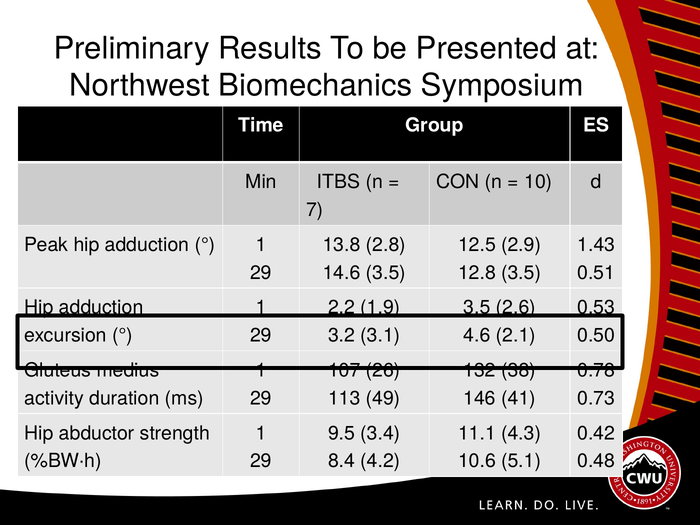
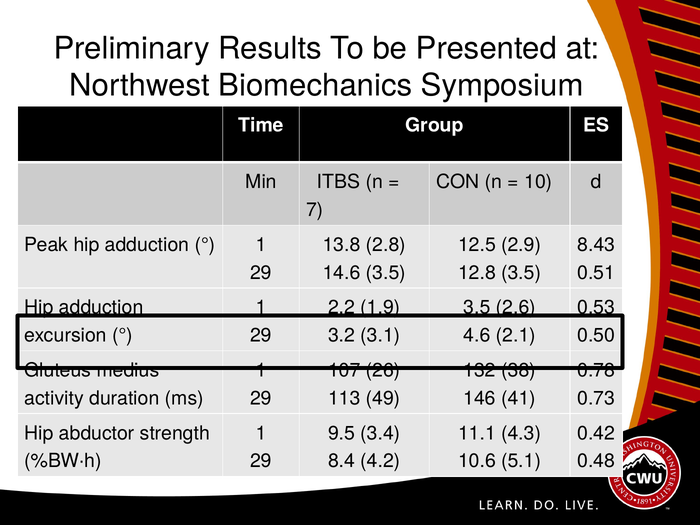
1.43: 1.43 -> 8.43 (596, 245)
